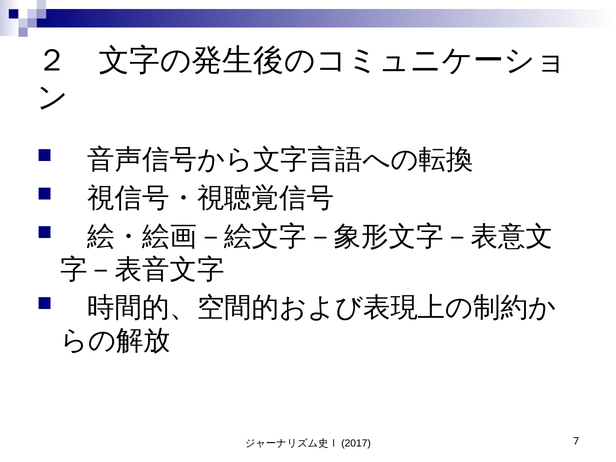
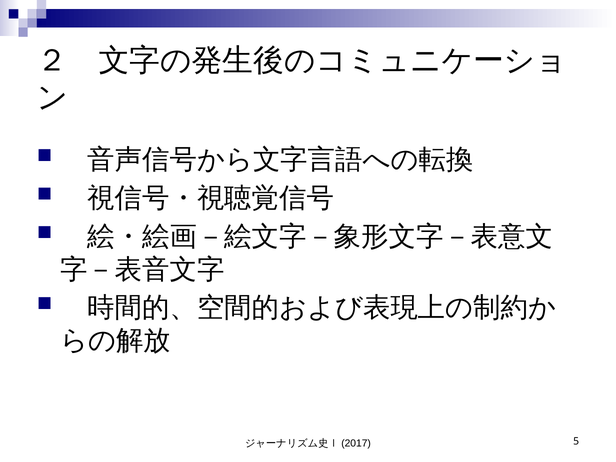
7: 7 -> 5 (576, 442)
